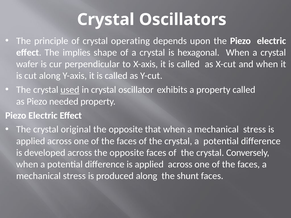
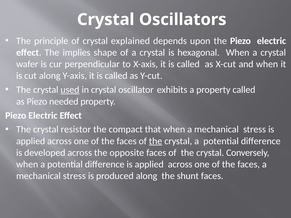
operating: operating -> explained (130, 41)
original: original -> resistor (76, 130)
opposite: opposite -> compact (126, 130)
the underline: none -> present (156, 141)
